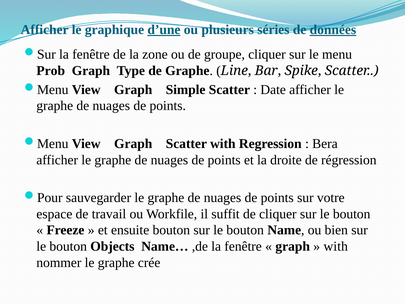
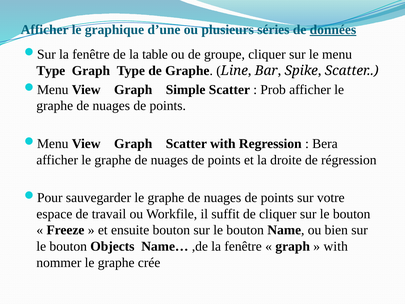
d’une underline: present -> none (164, 30)
zone: zone -> table (155, 54)
Prob: Prob -> Type (51, 71)
Date: Date -> Prob (273, 90)
